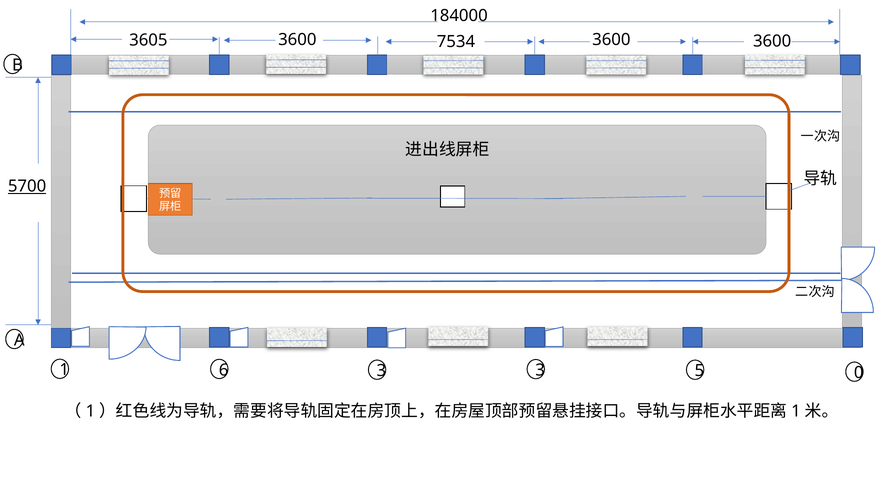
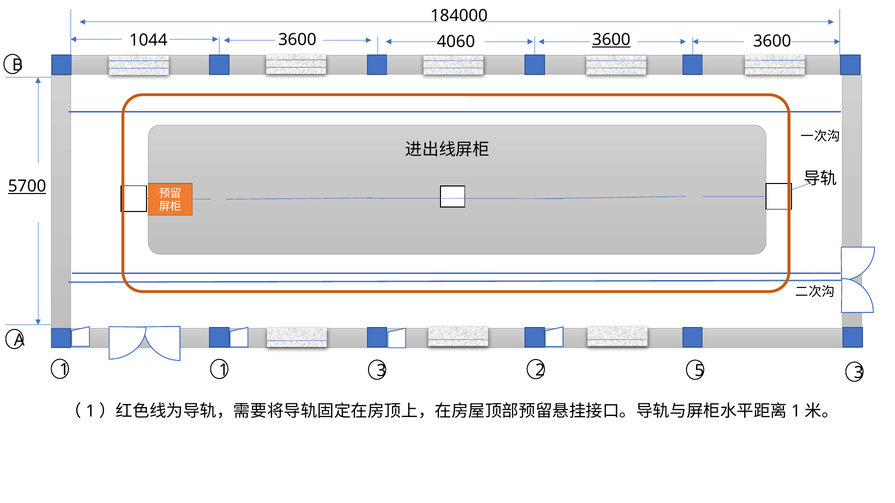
3605: 3605 -> 1044 (148, 40)
3600 underline: none -> present (611, 40)
7534: 7534 -> 4060 (456, 42)
1 6: 6 -> 1 (224, 370)
3 3: 3 -> 2 (540, 371)
5 0: 0 -> 3 (859, 373)
